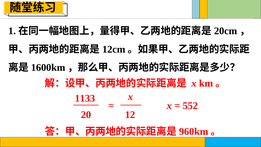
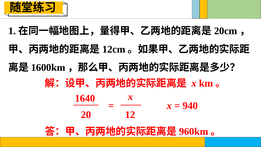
1133: 1133 -> 1640 (85, 98)
552: 552 -> 940 (190, 106)
